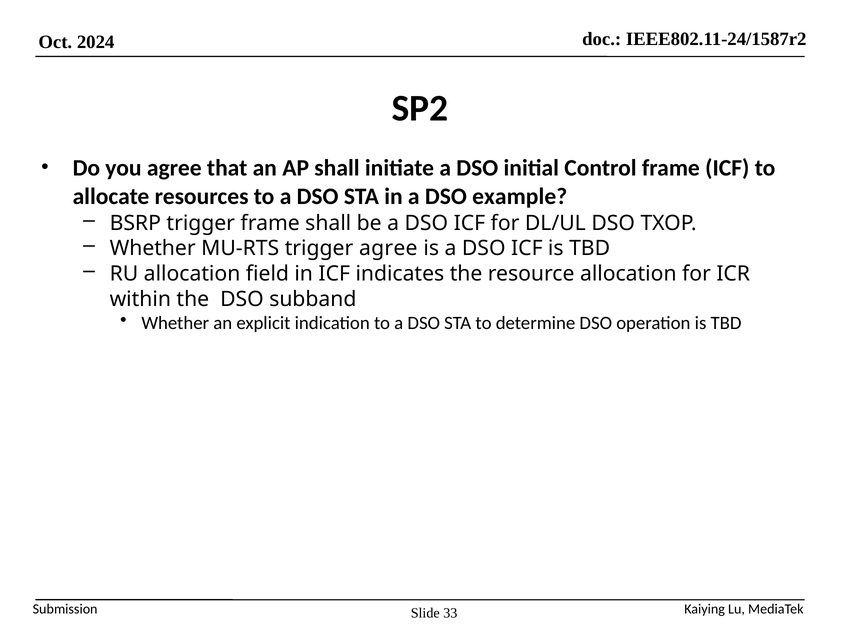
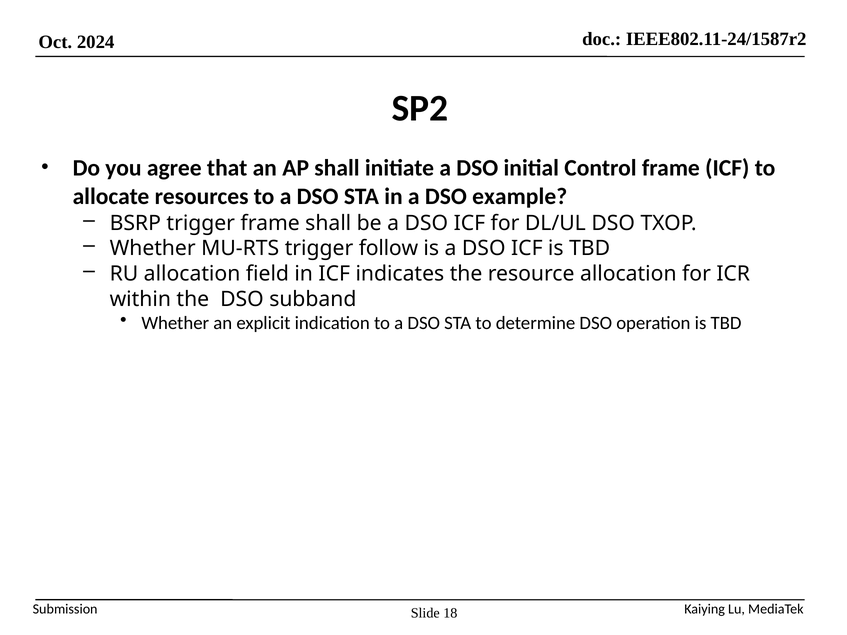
trigger agree: agree -> follow (389, 249)
33: 33 -> 18 (450, 613)
